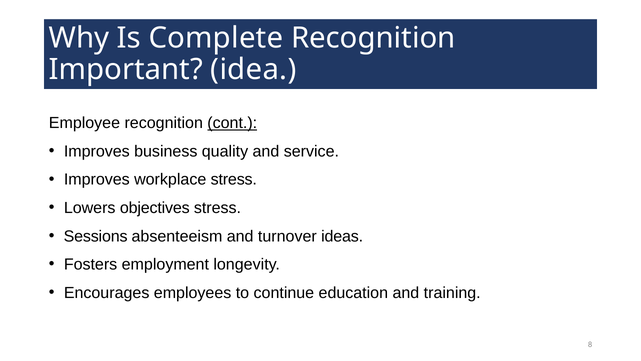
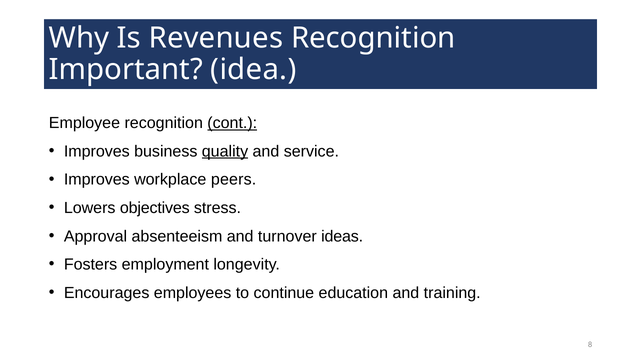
Complete: Complete -> Revenues (216, 38)
quality underline: none -> present (225, 151)
workplace stress: stress -> peers (234, 179)
Sessions: Sessions -> Approval (96, 236)
